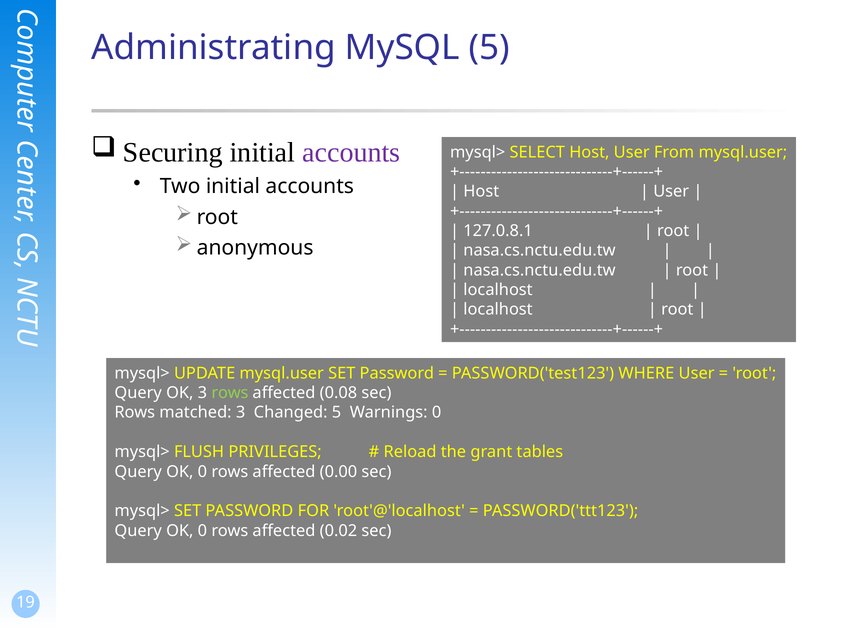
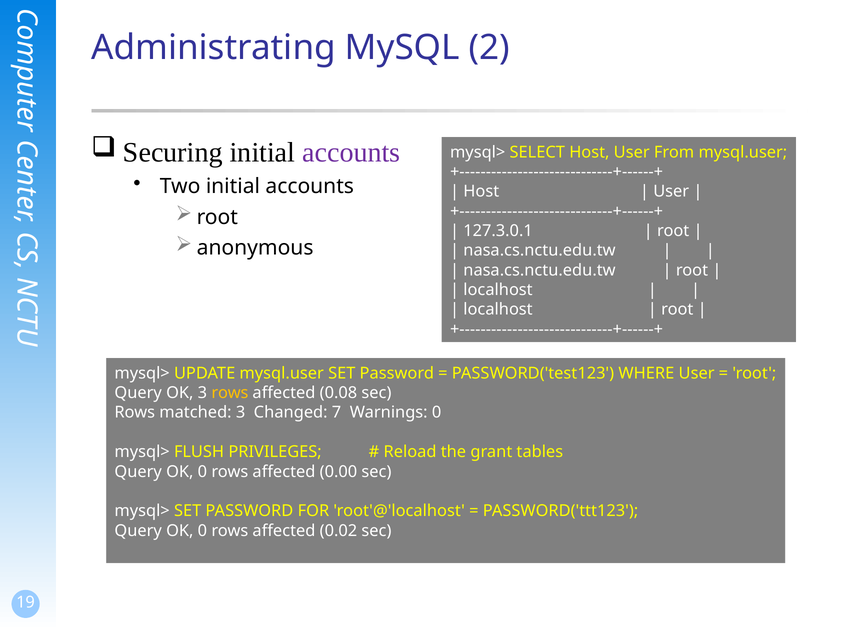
MySQL 5: 5 -> 2 (489, 48)
127.0.8.1: 127.0.8.1 -> 127.3.0.1 (498, 231)
rows colour: light green -> yellow (230, 393)
Changed 5: 5 -> 7 (337, 413)
